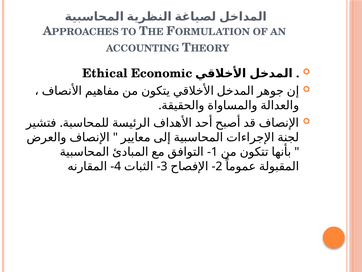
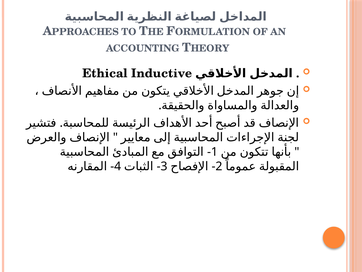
Economic: Economic -> Inductive (162, 73)
